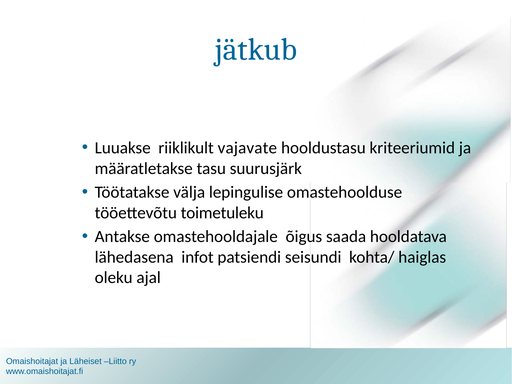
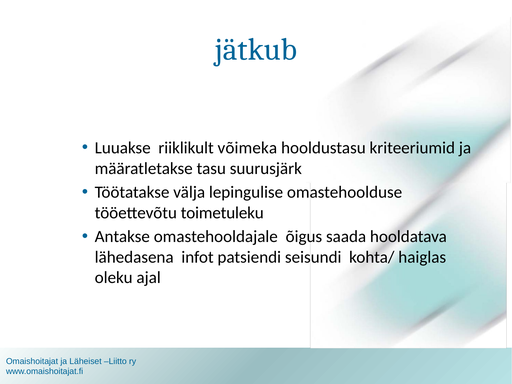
vajavate: vajavate -> võimeka (247, 148)
